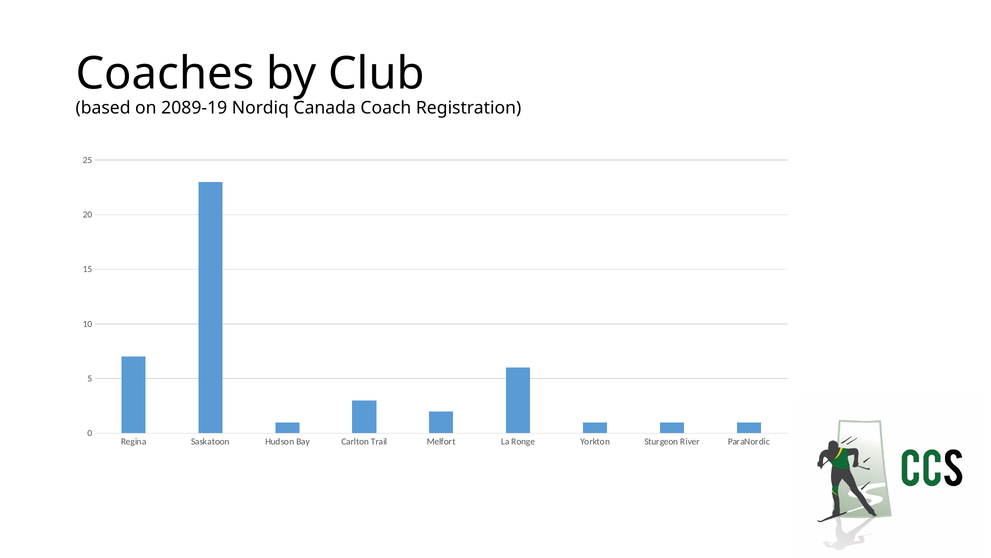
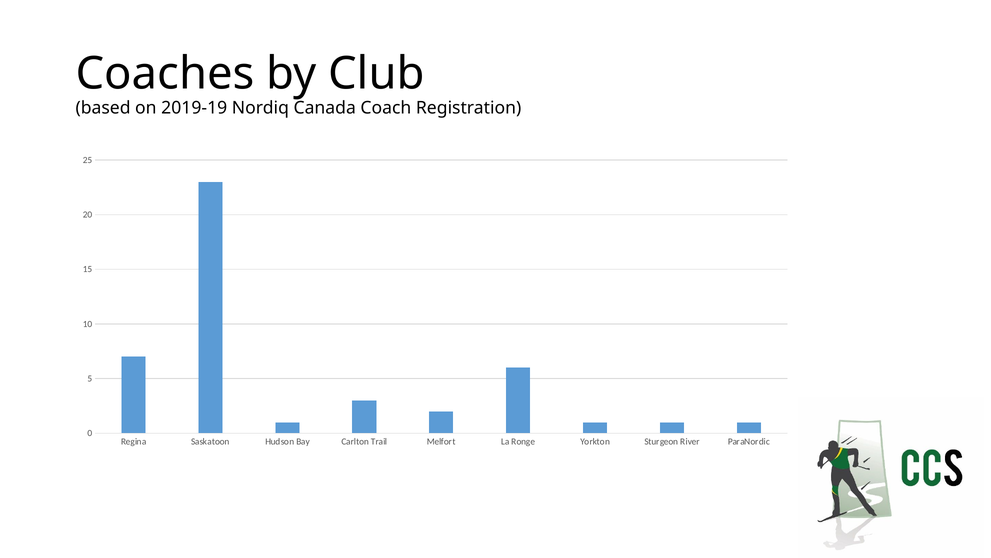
2089-19: 2089-19 -> 2019-19 (194, 108)
